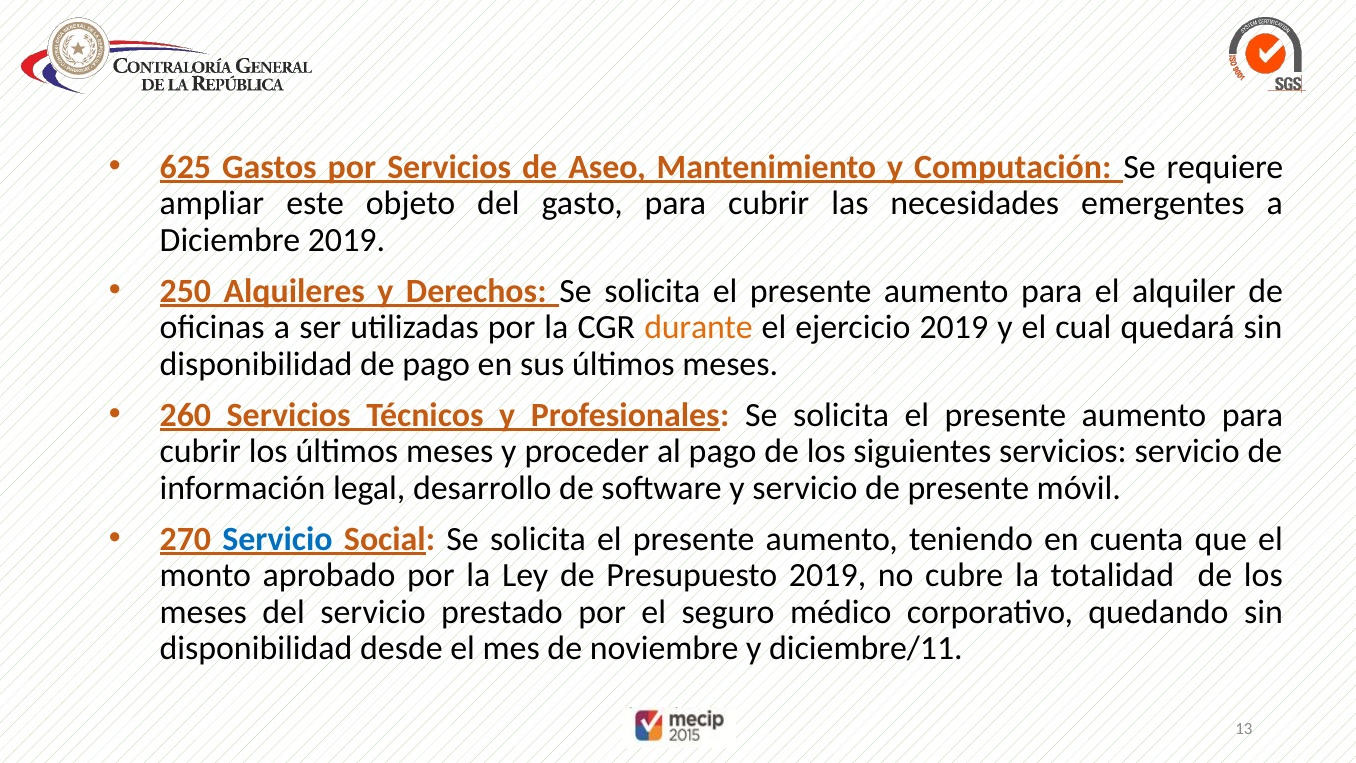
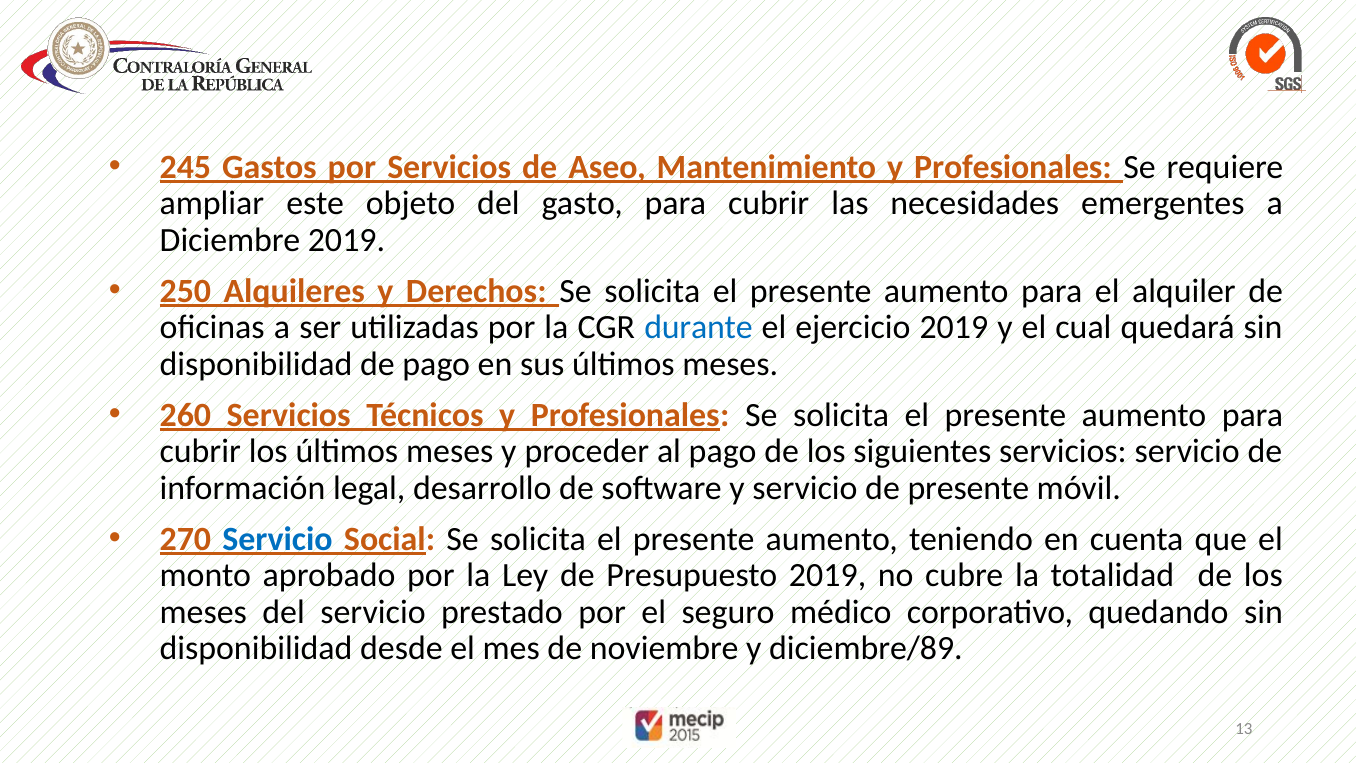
625: 625 -> 245 (185, 167)
Mantenimiento y Computación: Computación -> Profesionales (1013, 167)
durante colour: orange -> blue (698, 328)
diciembre/11: diciembre/11 -> diciembre/89 (866, 649)
